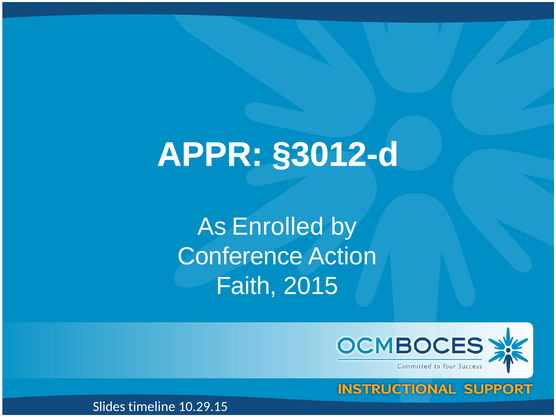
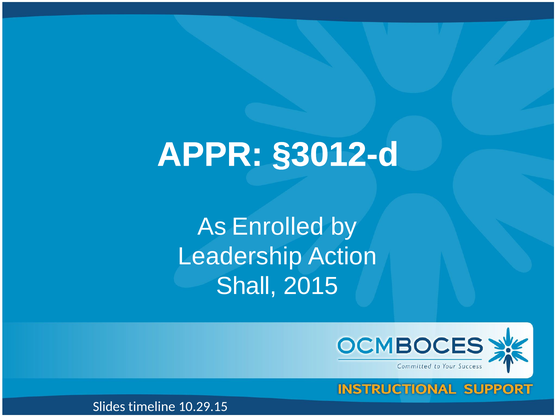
Conference: Conference -> Leadership (240, 256)
Faith: Faith -> Shall (246, 286)
